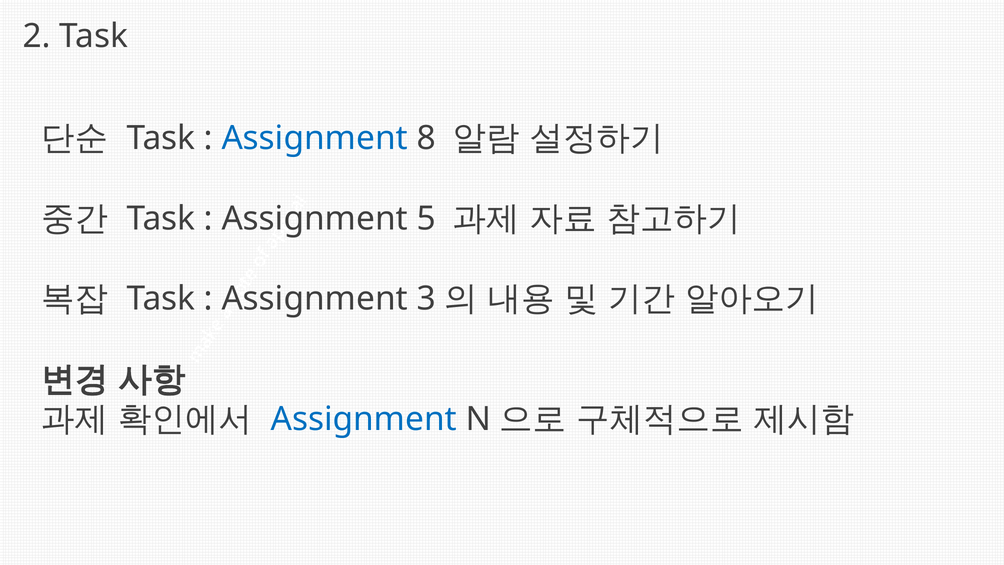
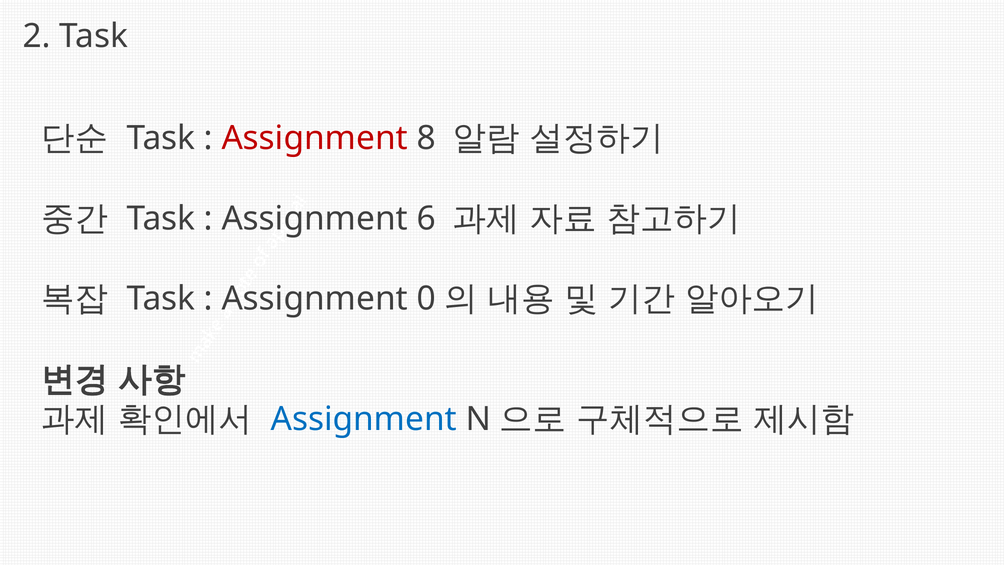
Assignment colour: blue -> red (315, 138)
5: 5 -> 6 (426, 218)
3: 3 -> 0 (426, 299)
